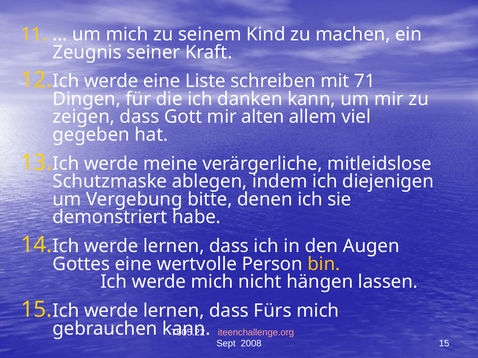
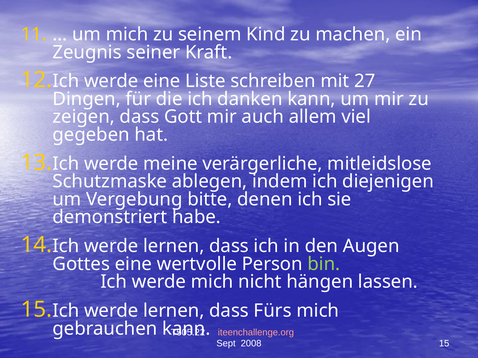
71: 71 -> 27 (365, 81)
alten: alten -> auch (263, 117)
bin colour: yellow -> light green (324, 264)
